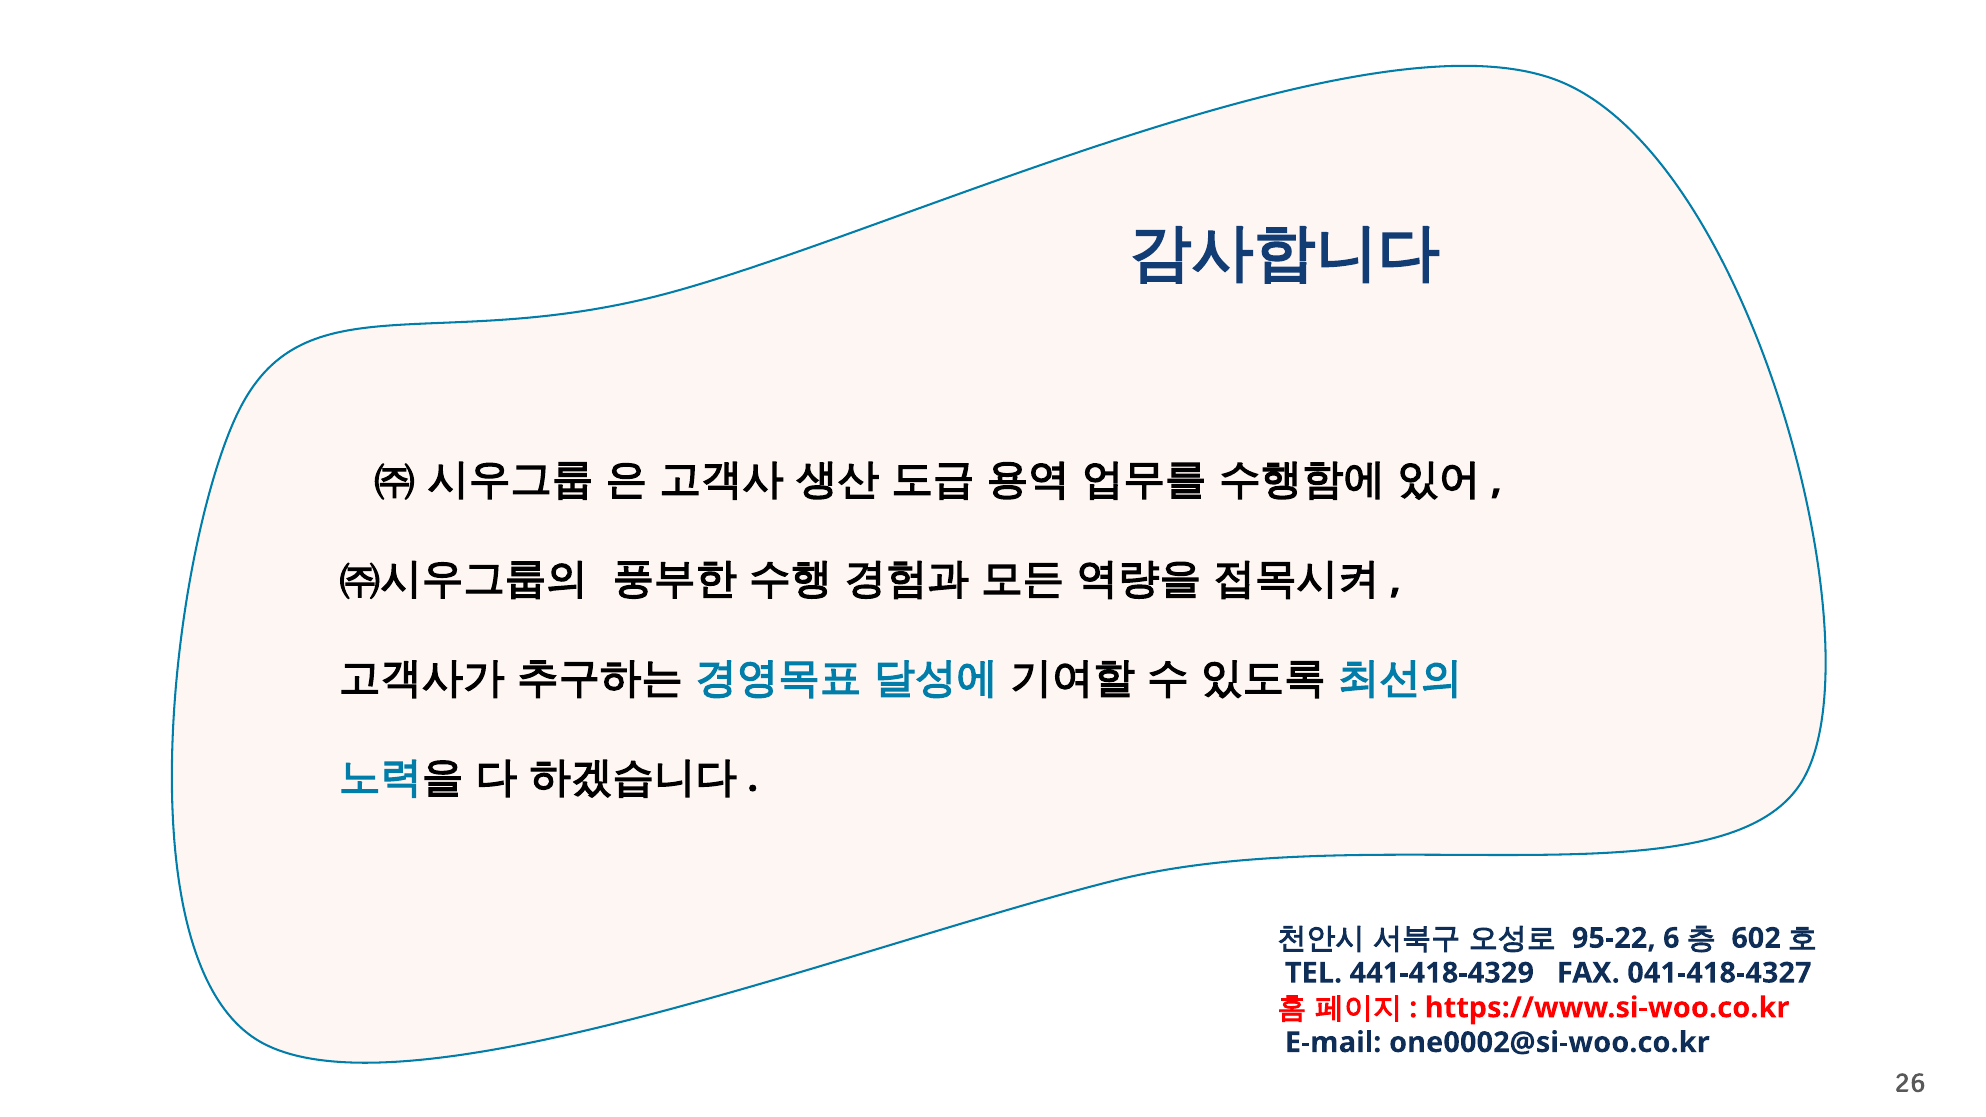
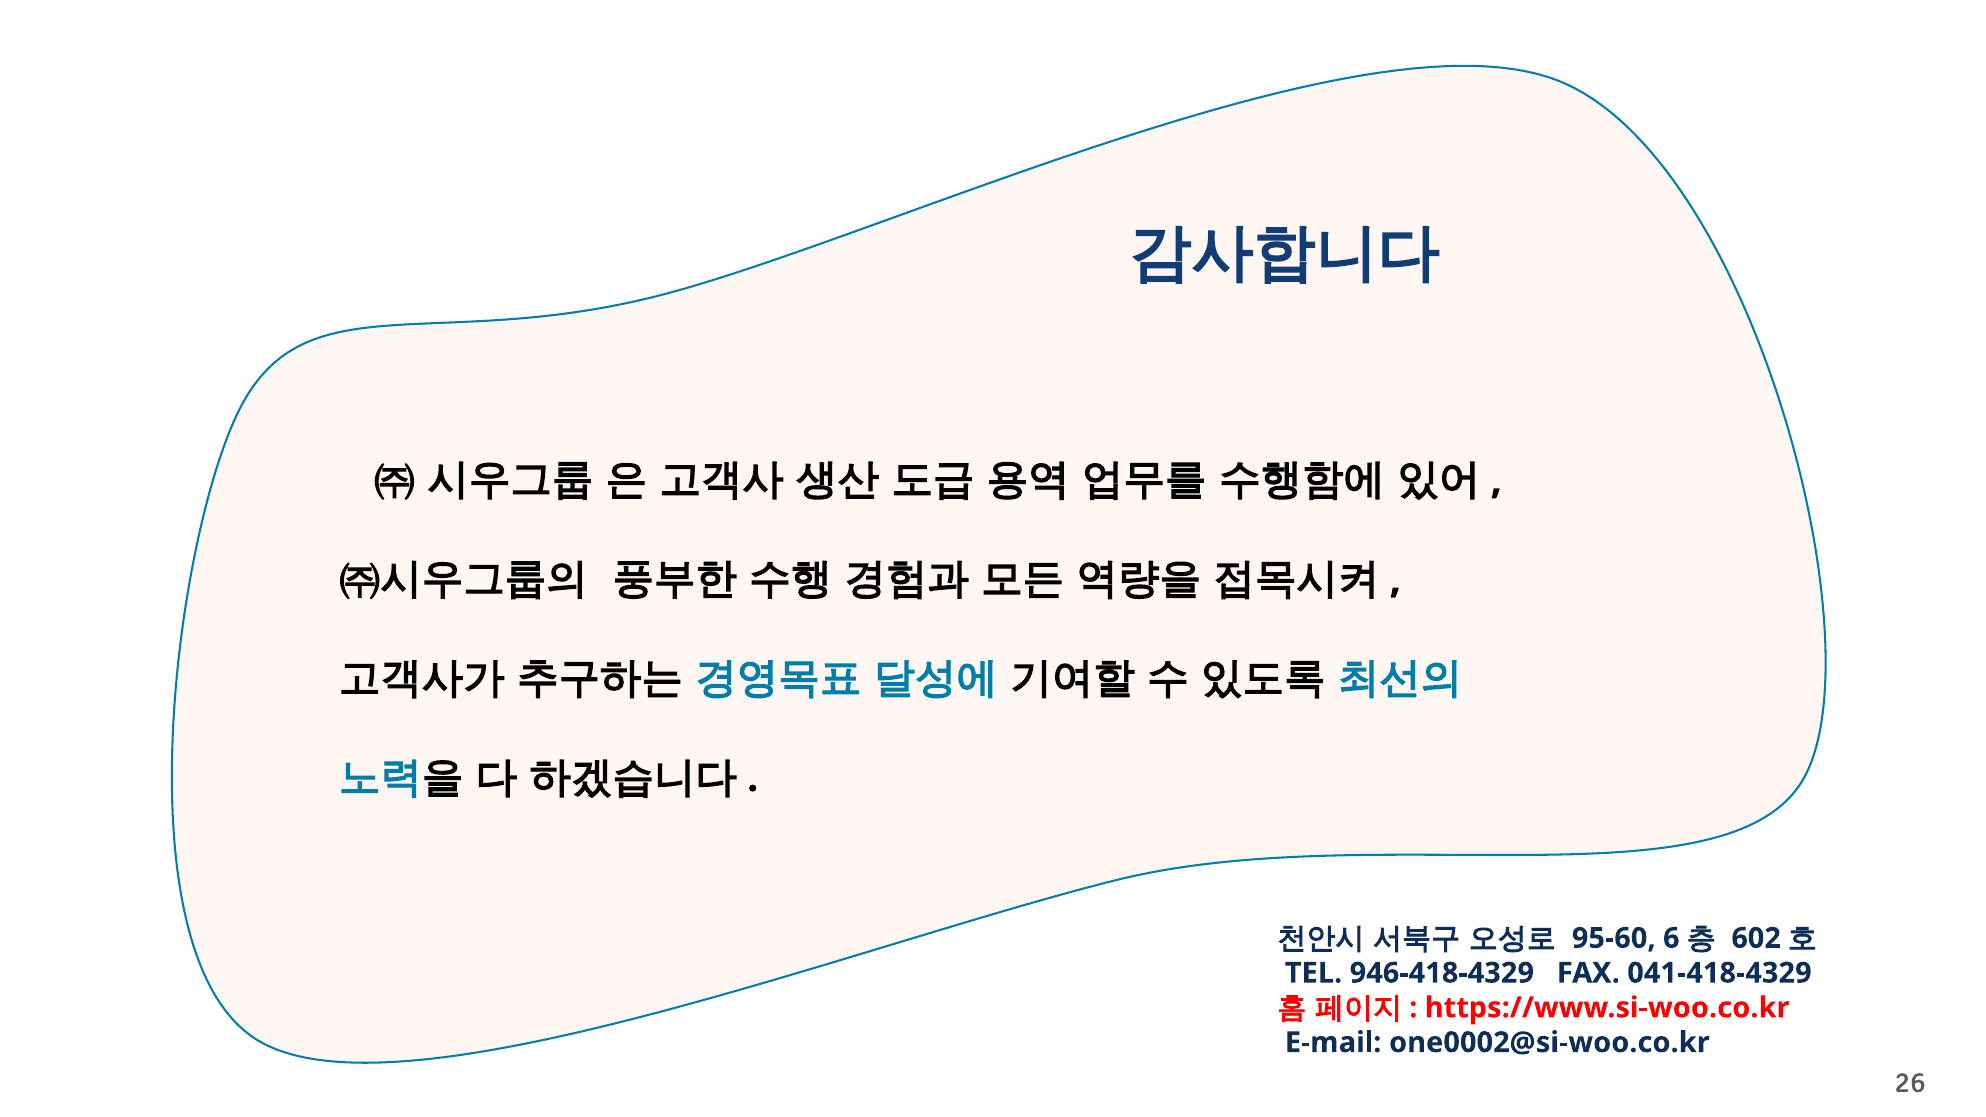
95-22: 95-22 -> 95-60 (1614, 938)
441-418-4329: 441-418-4329 -> 946-418-4329 (1442, 973)
041-418-4327: 041-418-4327 -> 041-418-4329 (1719, 973)
